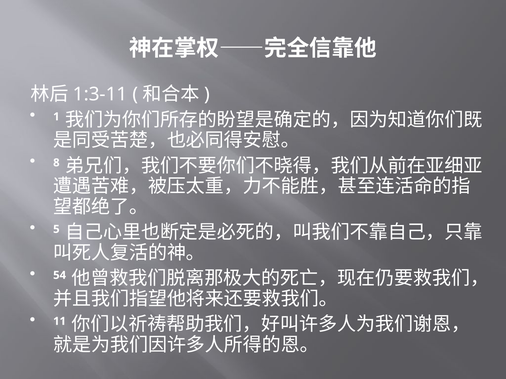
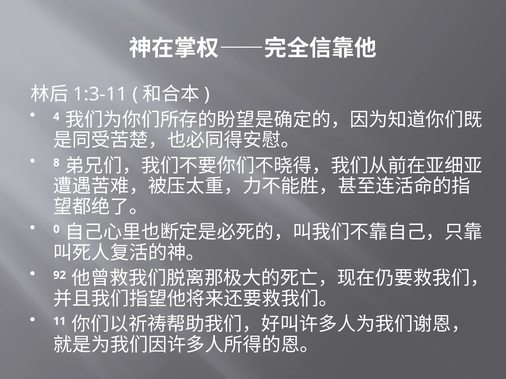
1: 1 -> 4 (56, 117)
5: 5 -> 0 (56, 229)
54: 54 -> 92 (60, 276)
